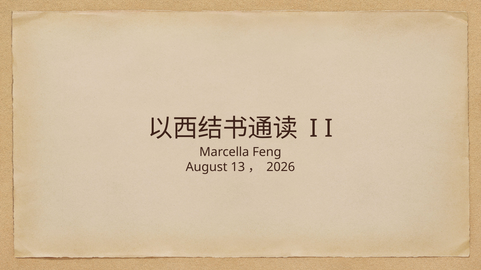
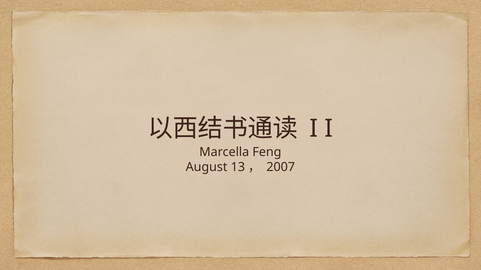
2026: 2026 -> 2007 (281, 167)
